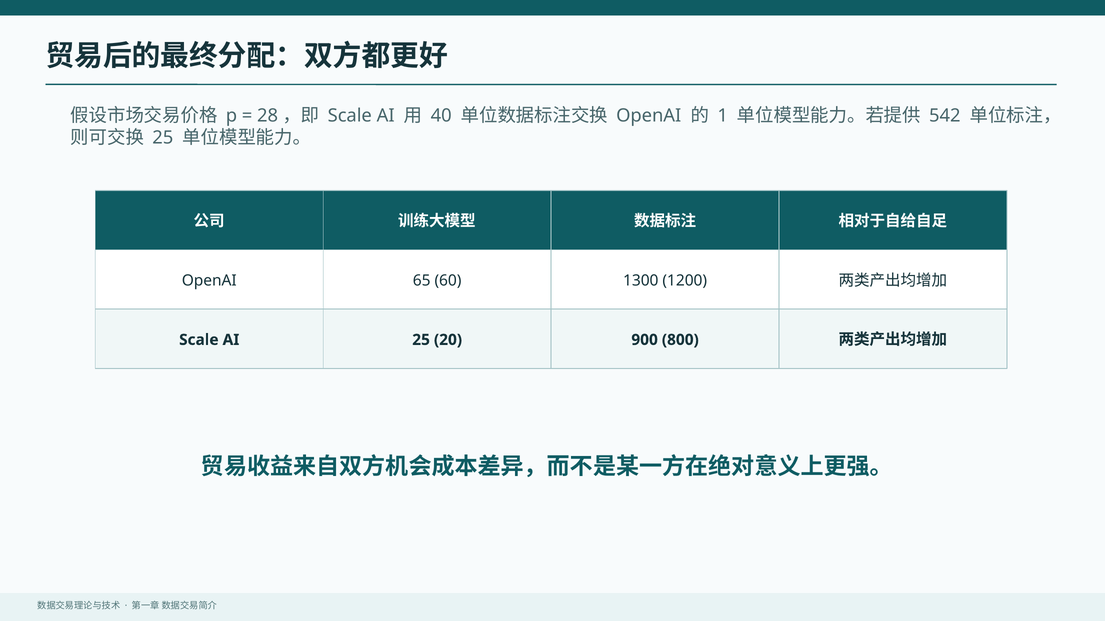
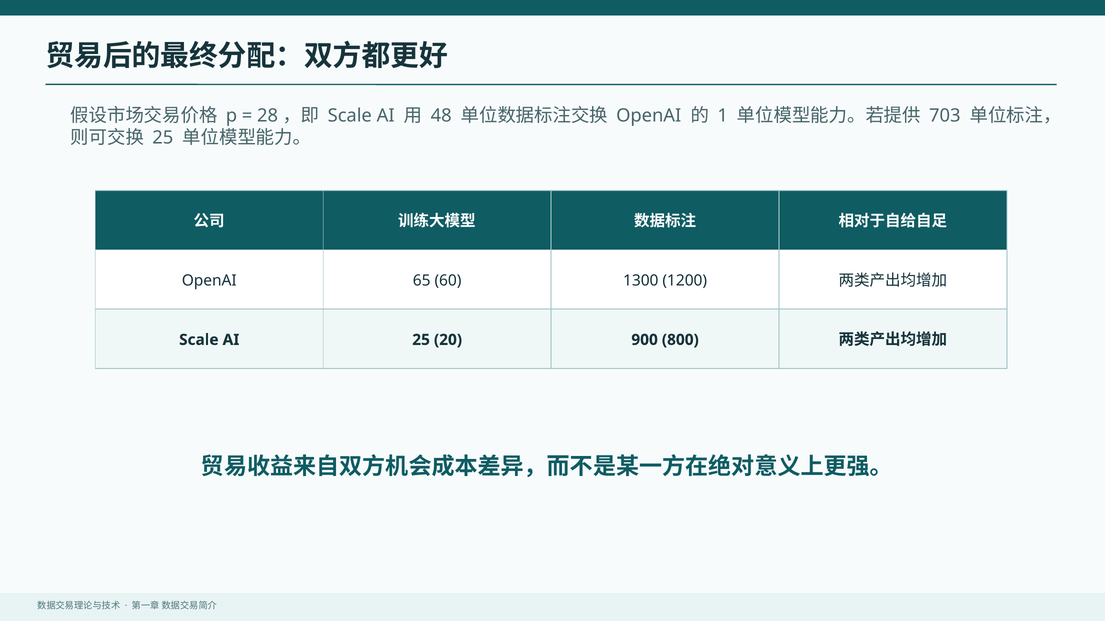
40: 40 -> 48 (441, 116)
542: 542 -> 703 (945, 116)
